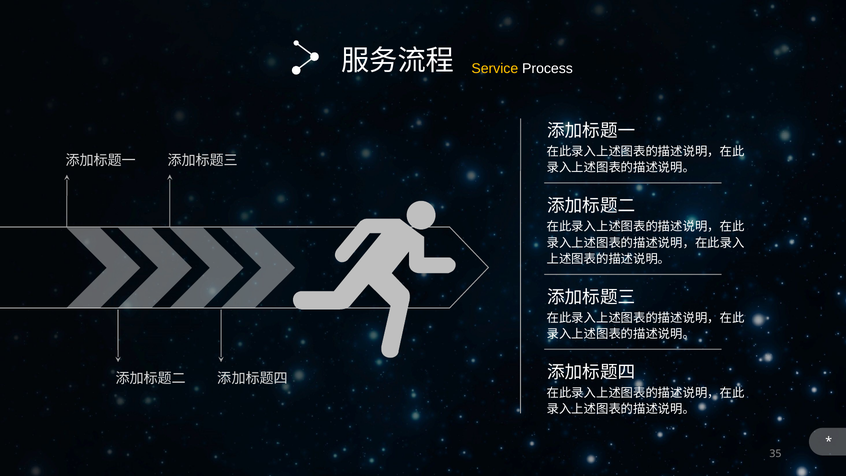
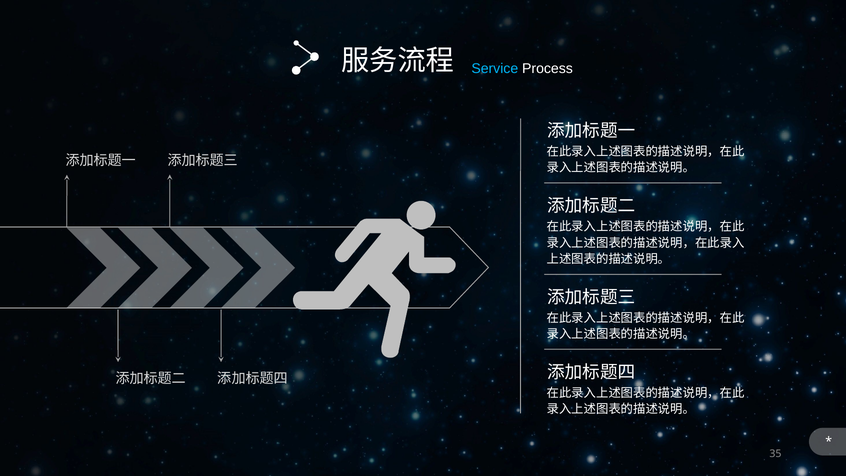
Service colour: yellow -> light blue (495, 69)
